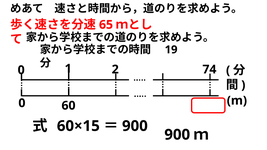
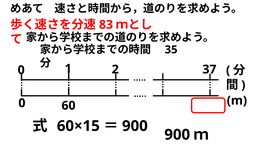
65: 65 -> 83 (106, 25)
19: 19 -> 35 (171, 50)
74: 74 -> 37 (209, 69)
